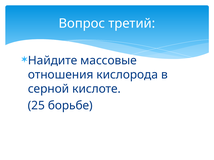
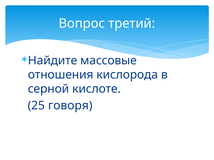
борьбе: борьбе -> говоря (70, 106)
